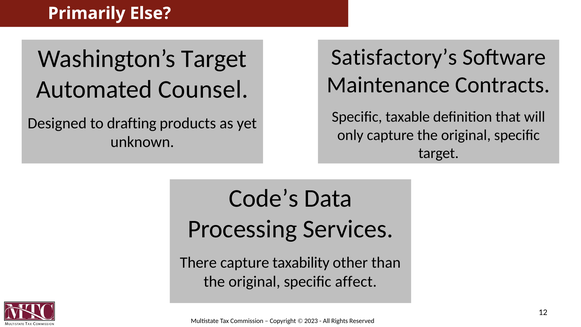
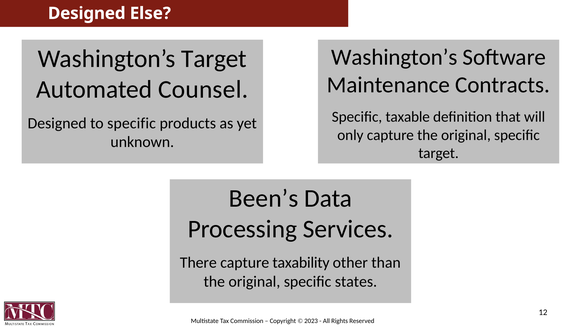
Primarily: Primarily -> Designed (87, 13)
Satisfactory’s: Satisfactory’s -> Washington’s (394, 57)
to drafting: drafting -> specific (132, 123)
Code’s: Code’s -> Been’s (264, 198)
affect: affect -> states (356, 282)
